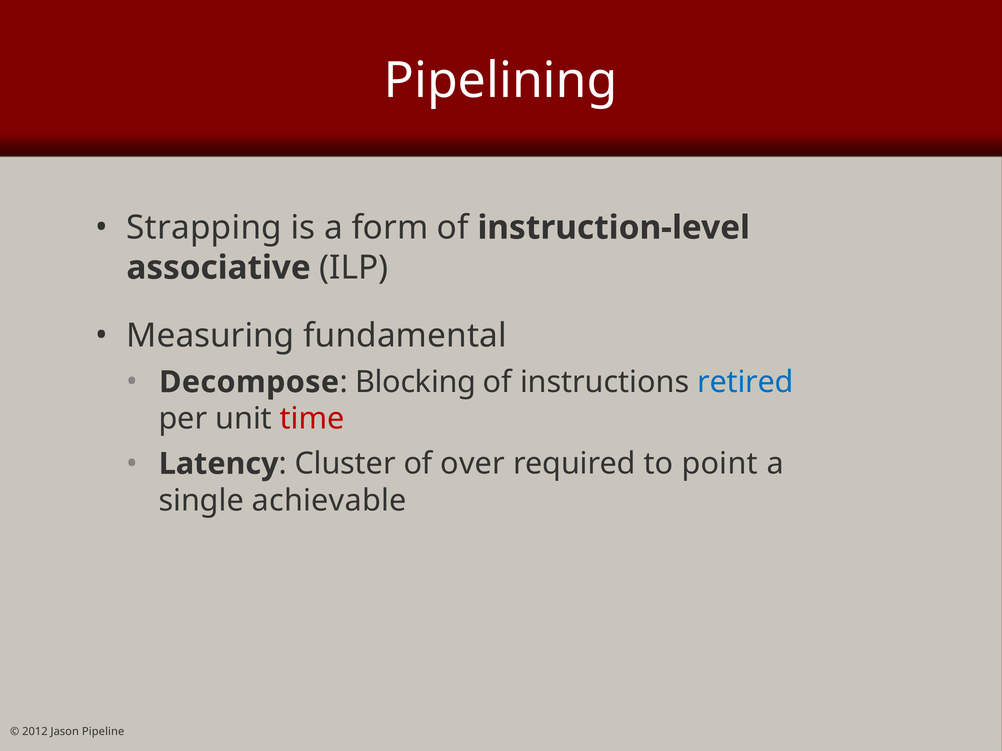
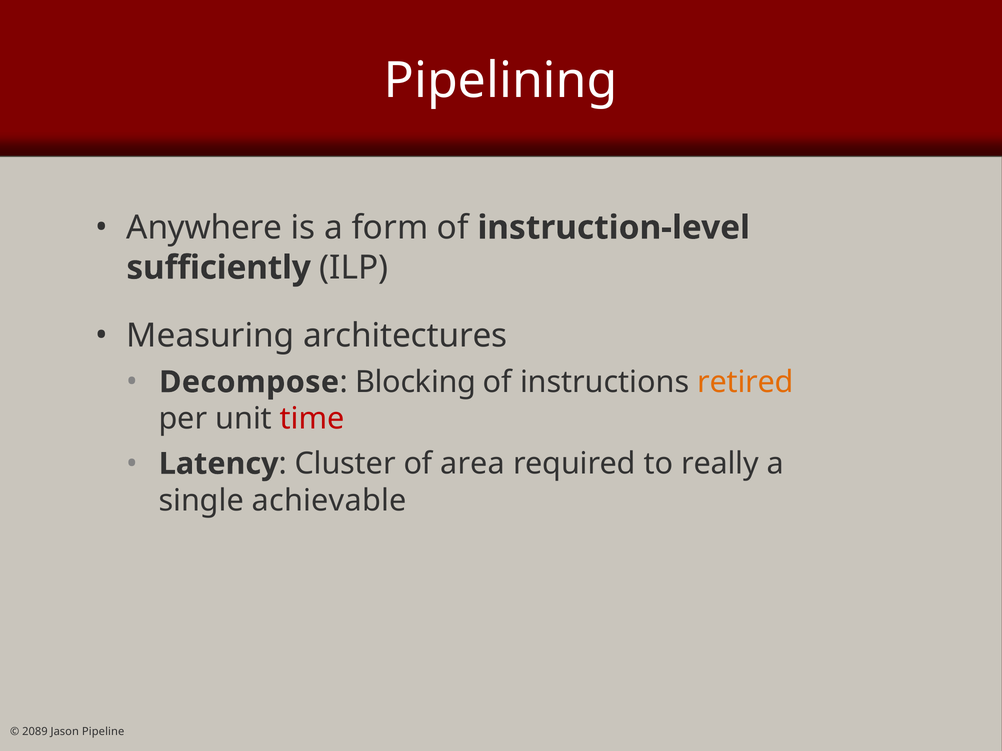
Strapping: Strapping -> Anywhere (204, 228)
associative: associative -> sufficiently (219, 268)
fundamental: fundamental -> architectures (405, 336)
retired colour: blue -> orange (745, 382)
over: over -> area (473, 464)
point: point -> really (720, 464)
2012: 2012 -> 2089 (35, 732)
